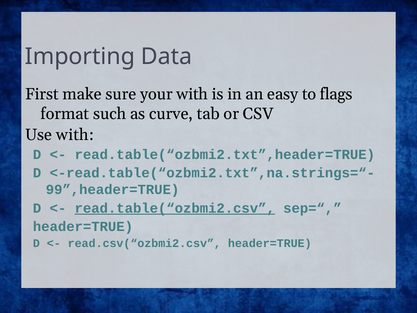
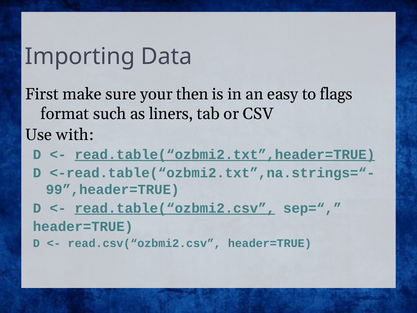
your with: with -> then (192, 94)
curve: curve -> liners (171, 114)
read.table(“ozbmi2.txt”,header=TRUE underline: none -> present (225, 154)
